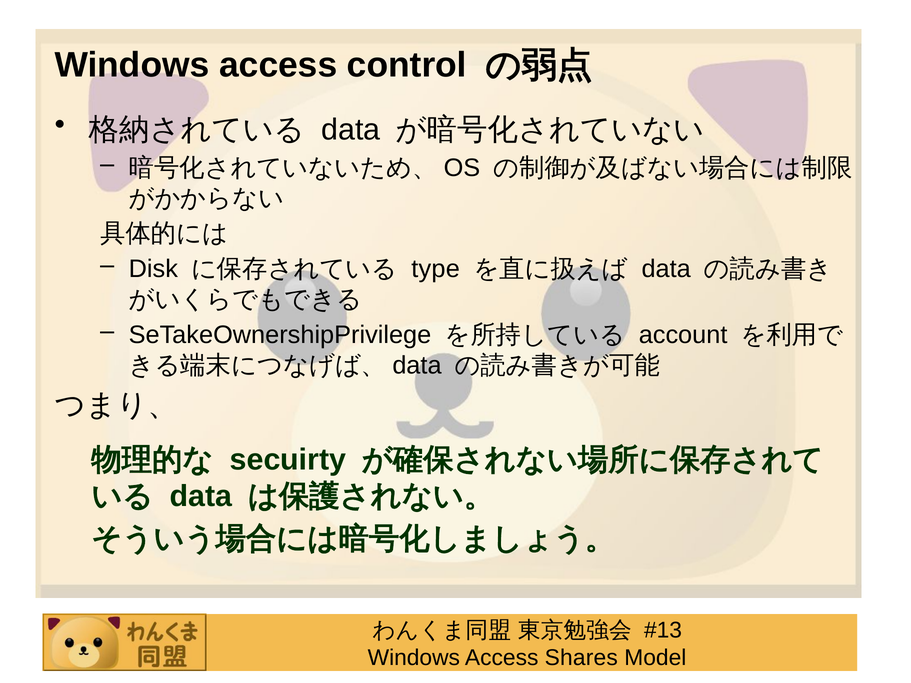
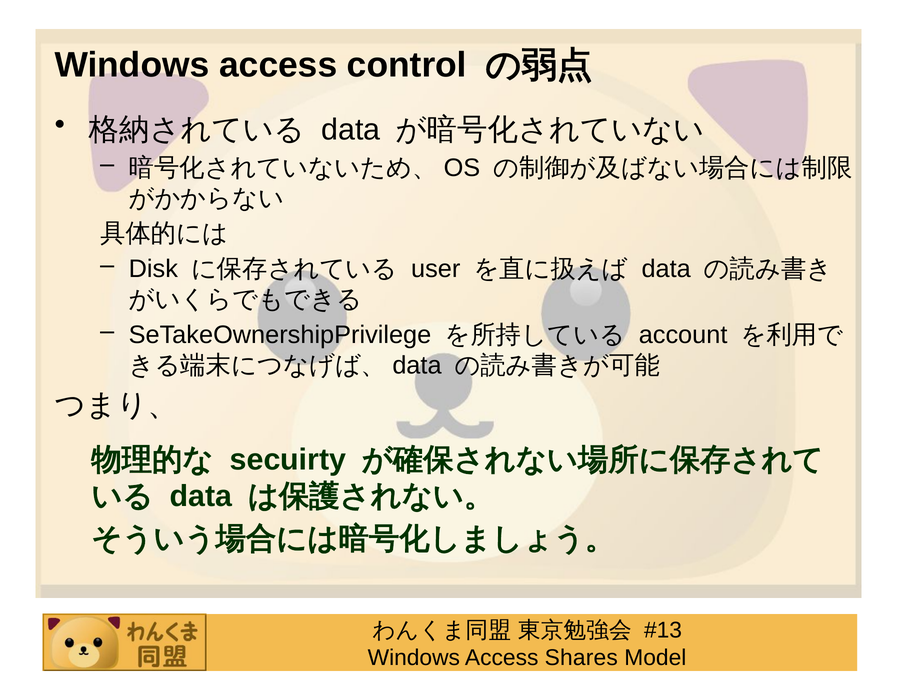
type: type -> user (436, 269)
